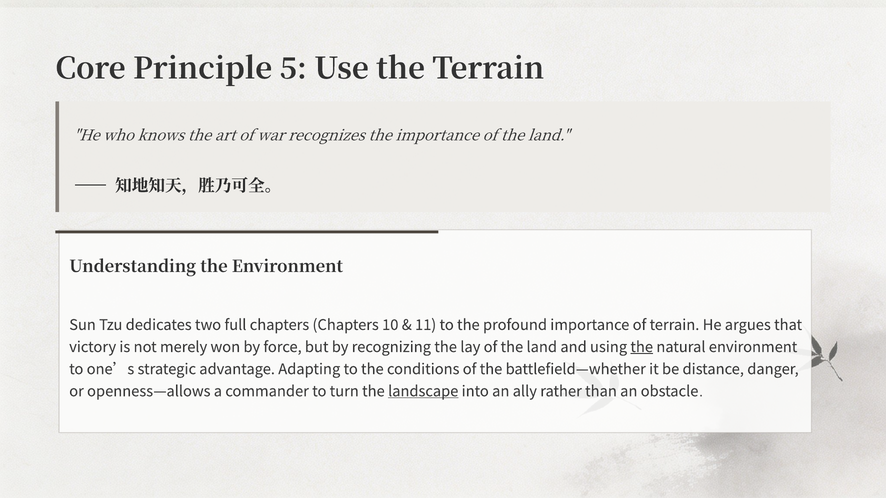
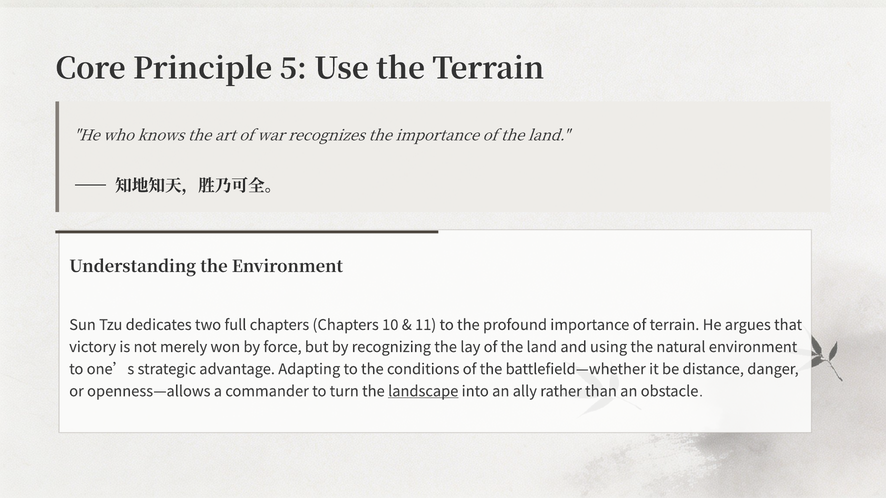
the underline: present -> none (642, 347)
